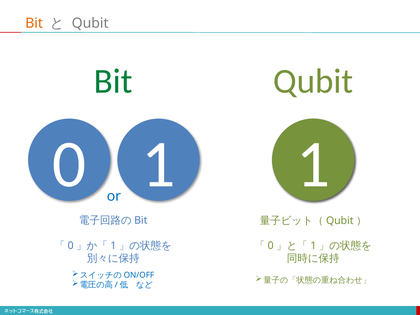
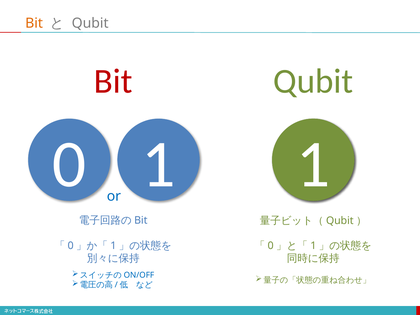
Bit colour: green -> red (113, 81)
